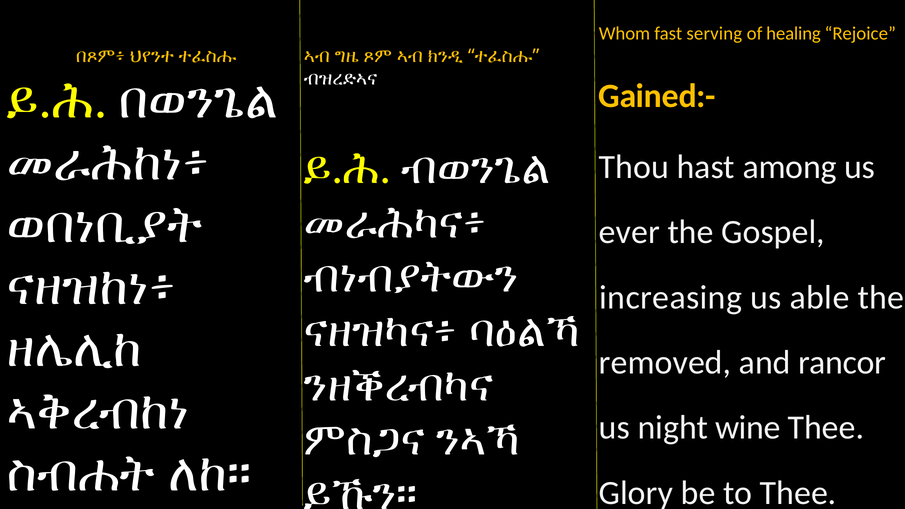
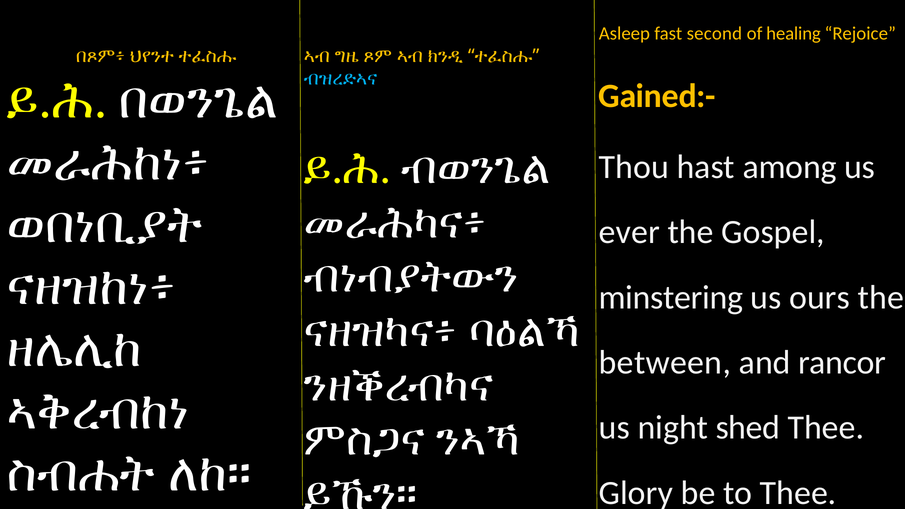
Whom: Whom -> Asleep (624, 33)
serving: serving -> second (714, 33)
ብዝረድኣና colour: white -> light blue (341, 78)
increasing: increasing -> minstering (671, 297)
able: able -> ours (820, 297)
removed: removed -> between (665, 363)
wine: wine -> shed (748, 428)
